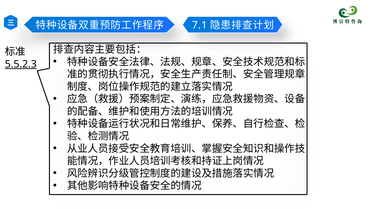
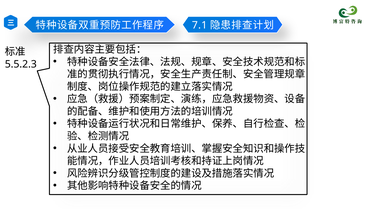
5.5.2.3 underline: present -> none (21, 64)
